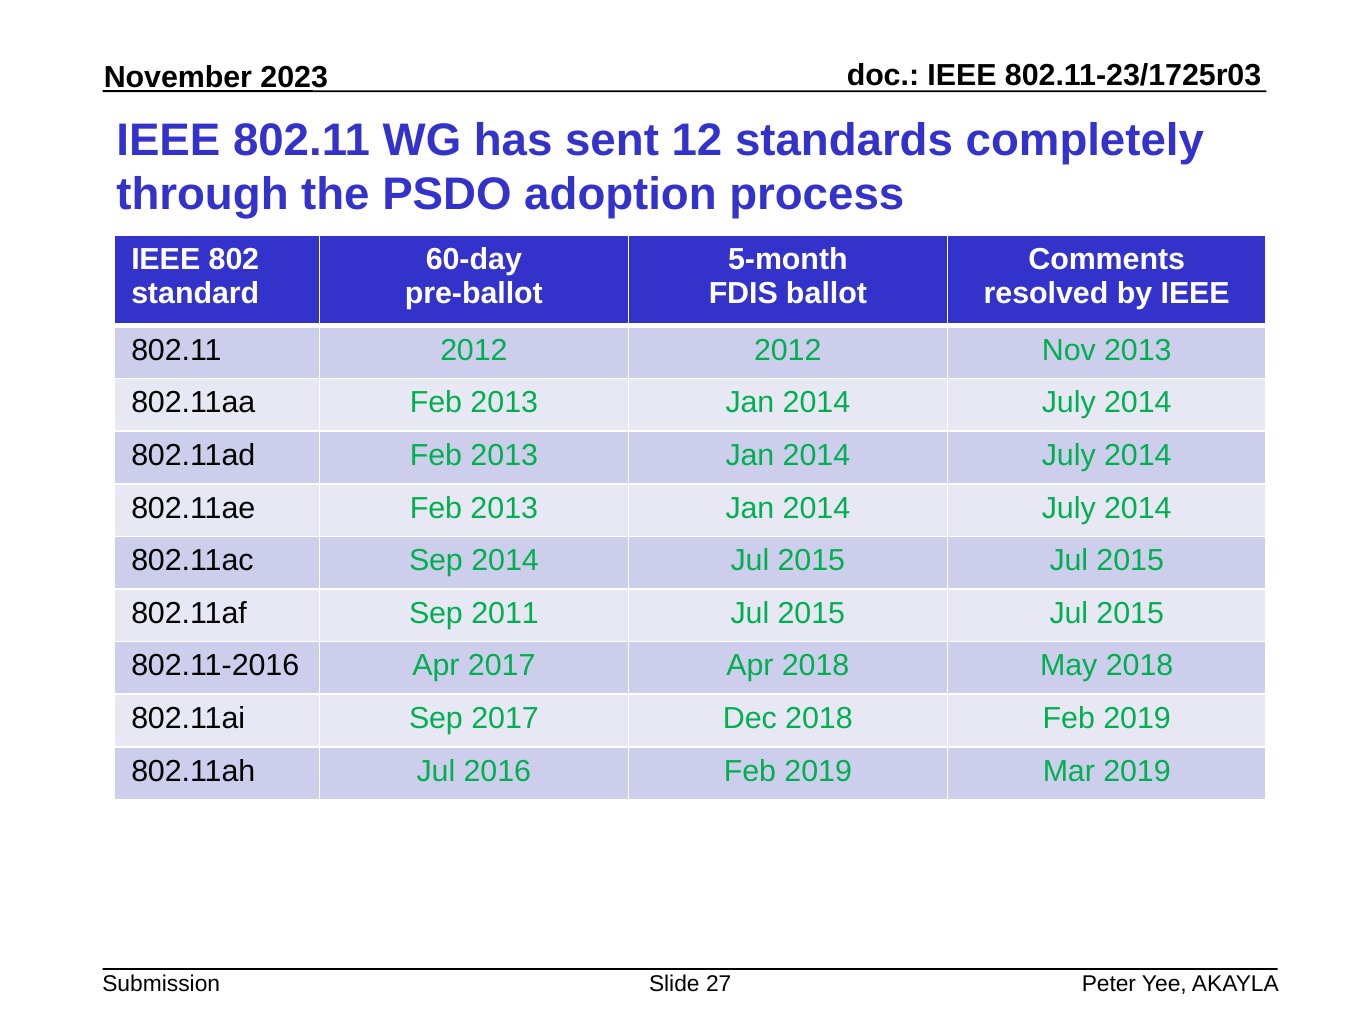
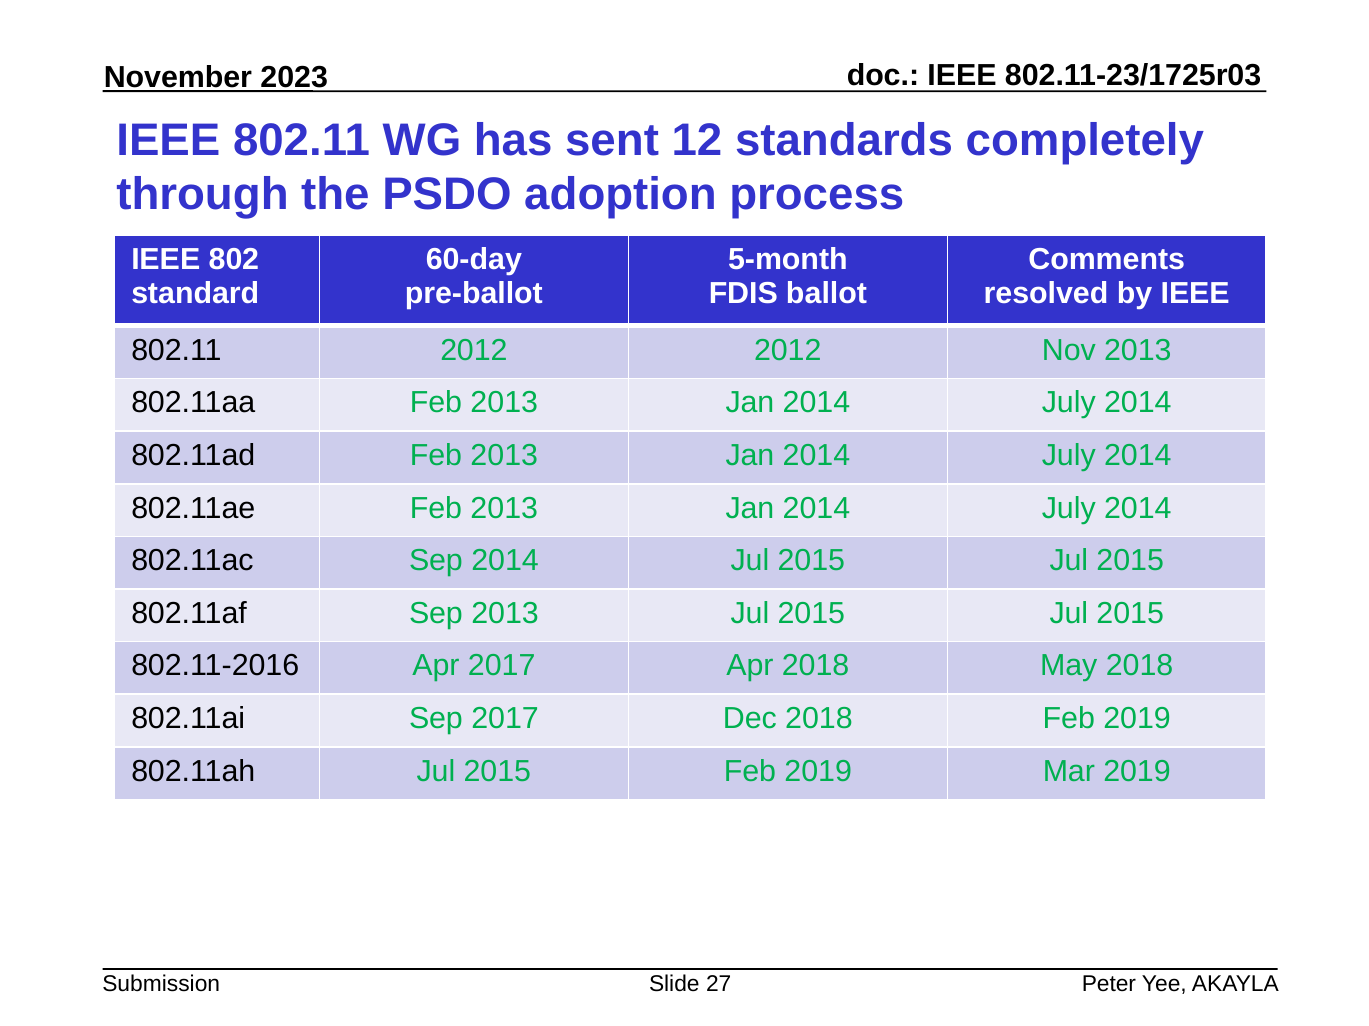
Sep 2011: 2011 -> 2013 (505, 614)
802.11ah Jul 2016: 2016 -> 2015 (497, 772)
